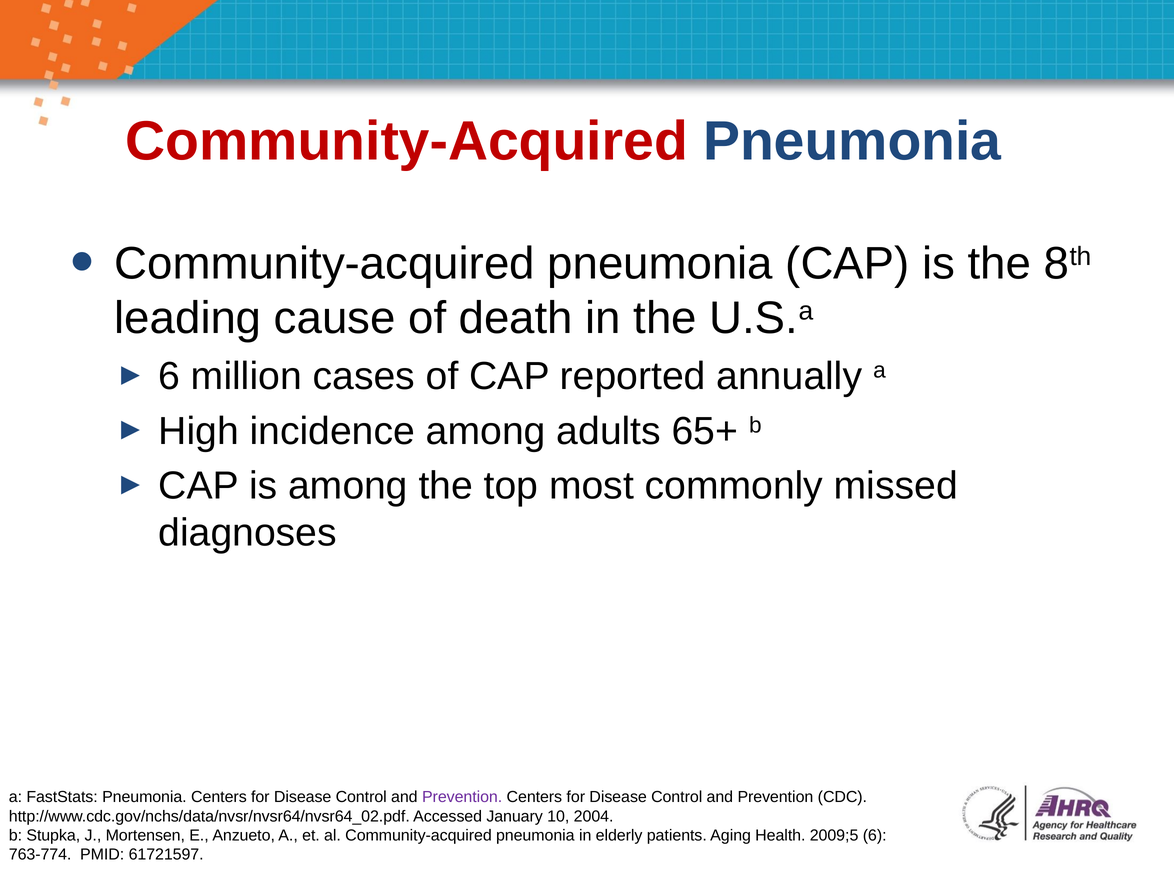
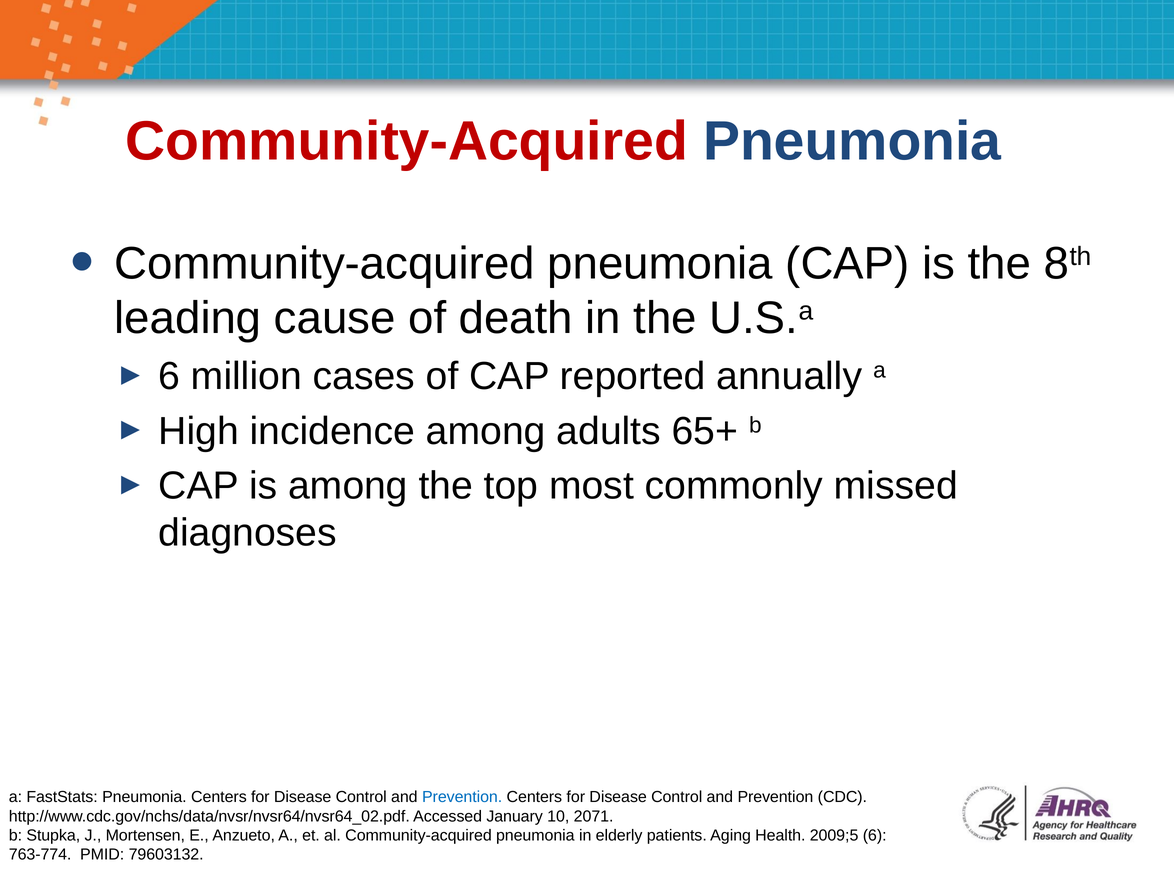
Prevention colour: purple -> blue (462, 798)
2004: 2004 -> 2071 (594, 817)
61721597: 61721597 -> 79603132 (166, 855)
